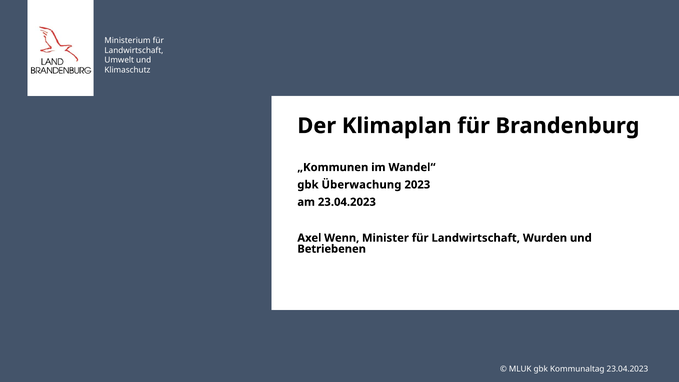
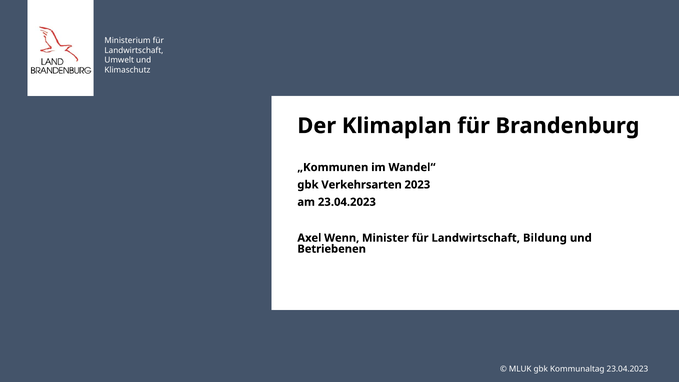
Überwachung: Überwachung -> Verkehrsarten (362, 185)
Wurden: Wurden -> Bildung (545, 238)
